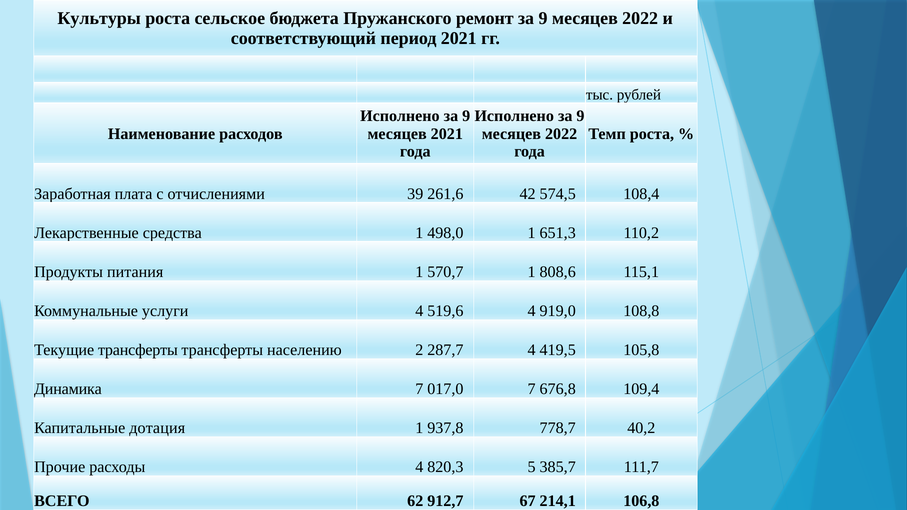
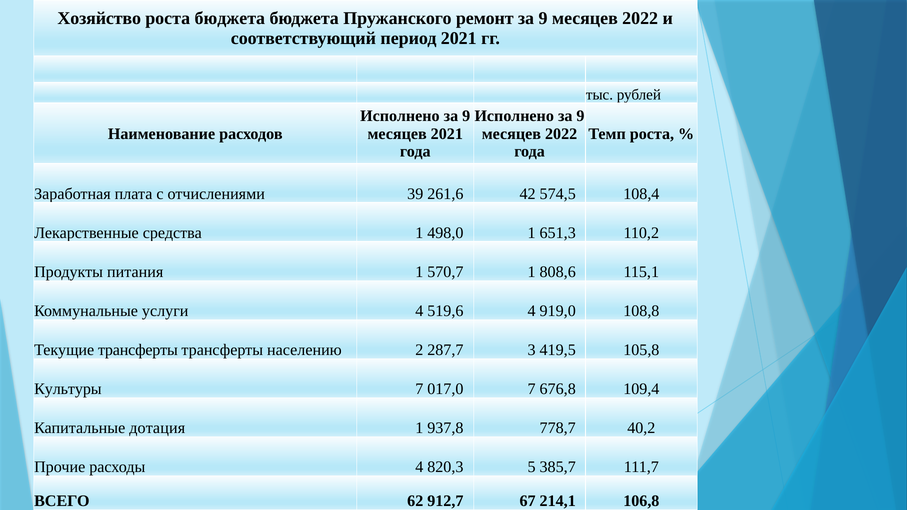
Культуры: Культуры -> Хозяйство (99, 18)
роста сельское: сельское -> бюджета (230, 18)
287,7 4: 4 -> 3 (532, 350)
Динамика: Динамика -> Культуры (68, 389)
